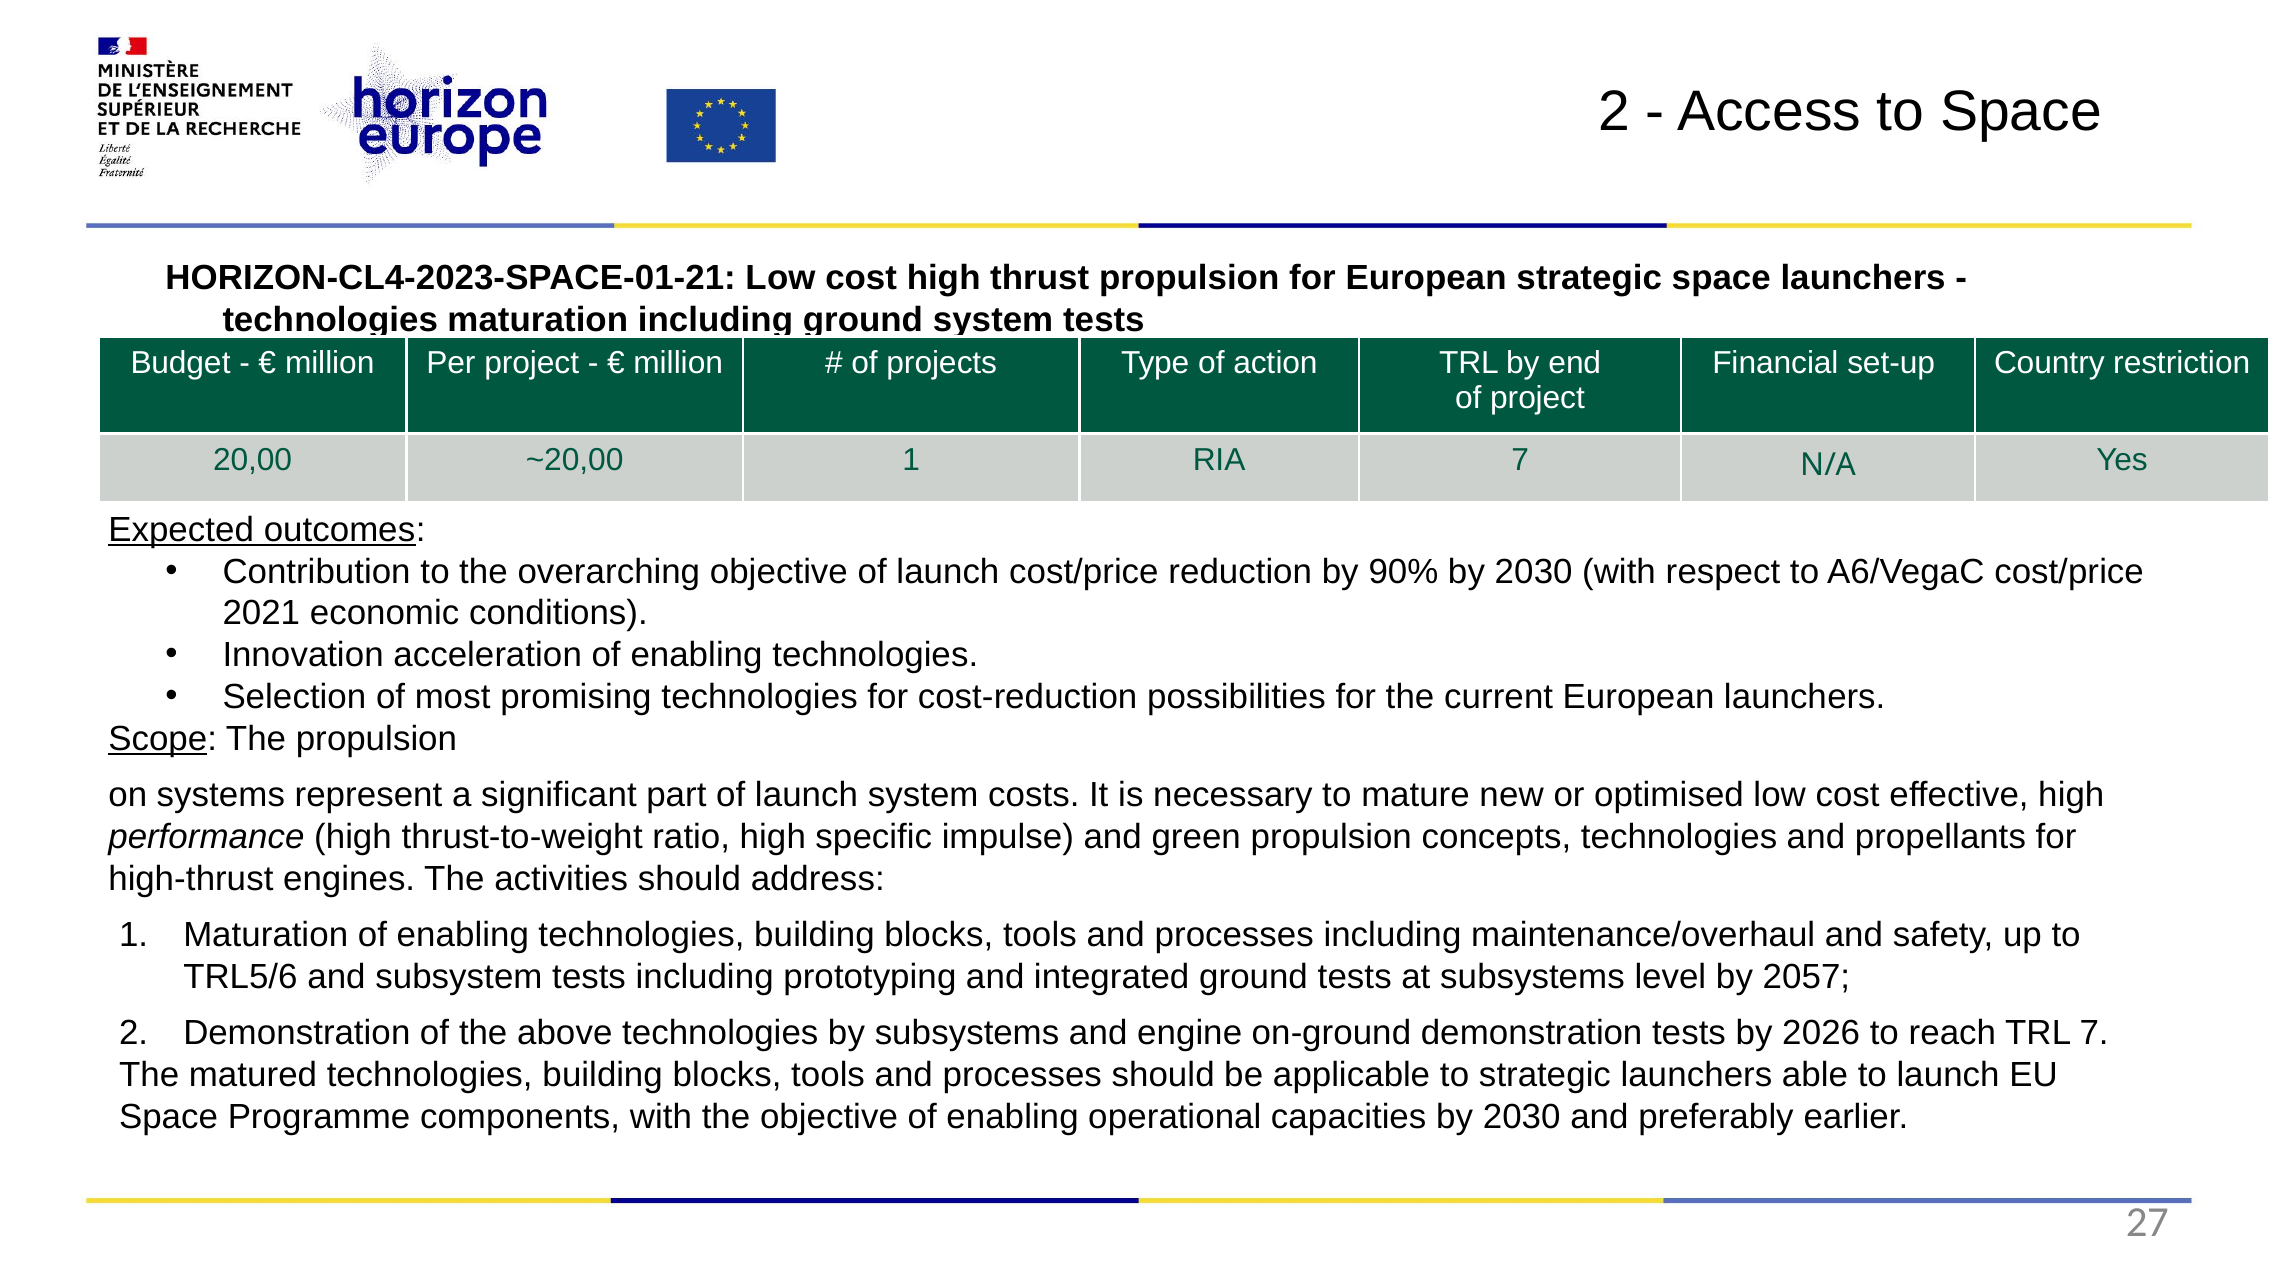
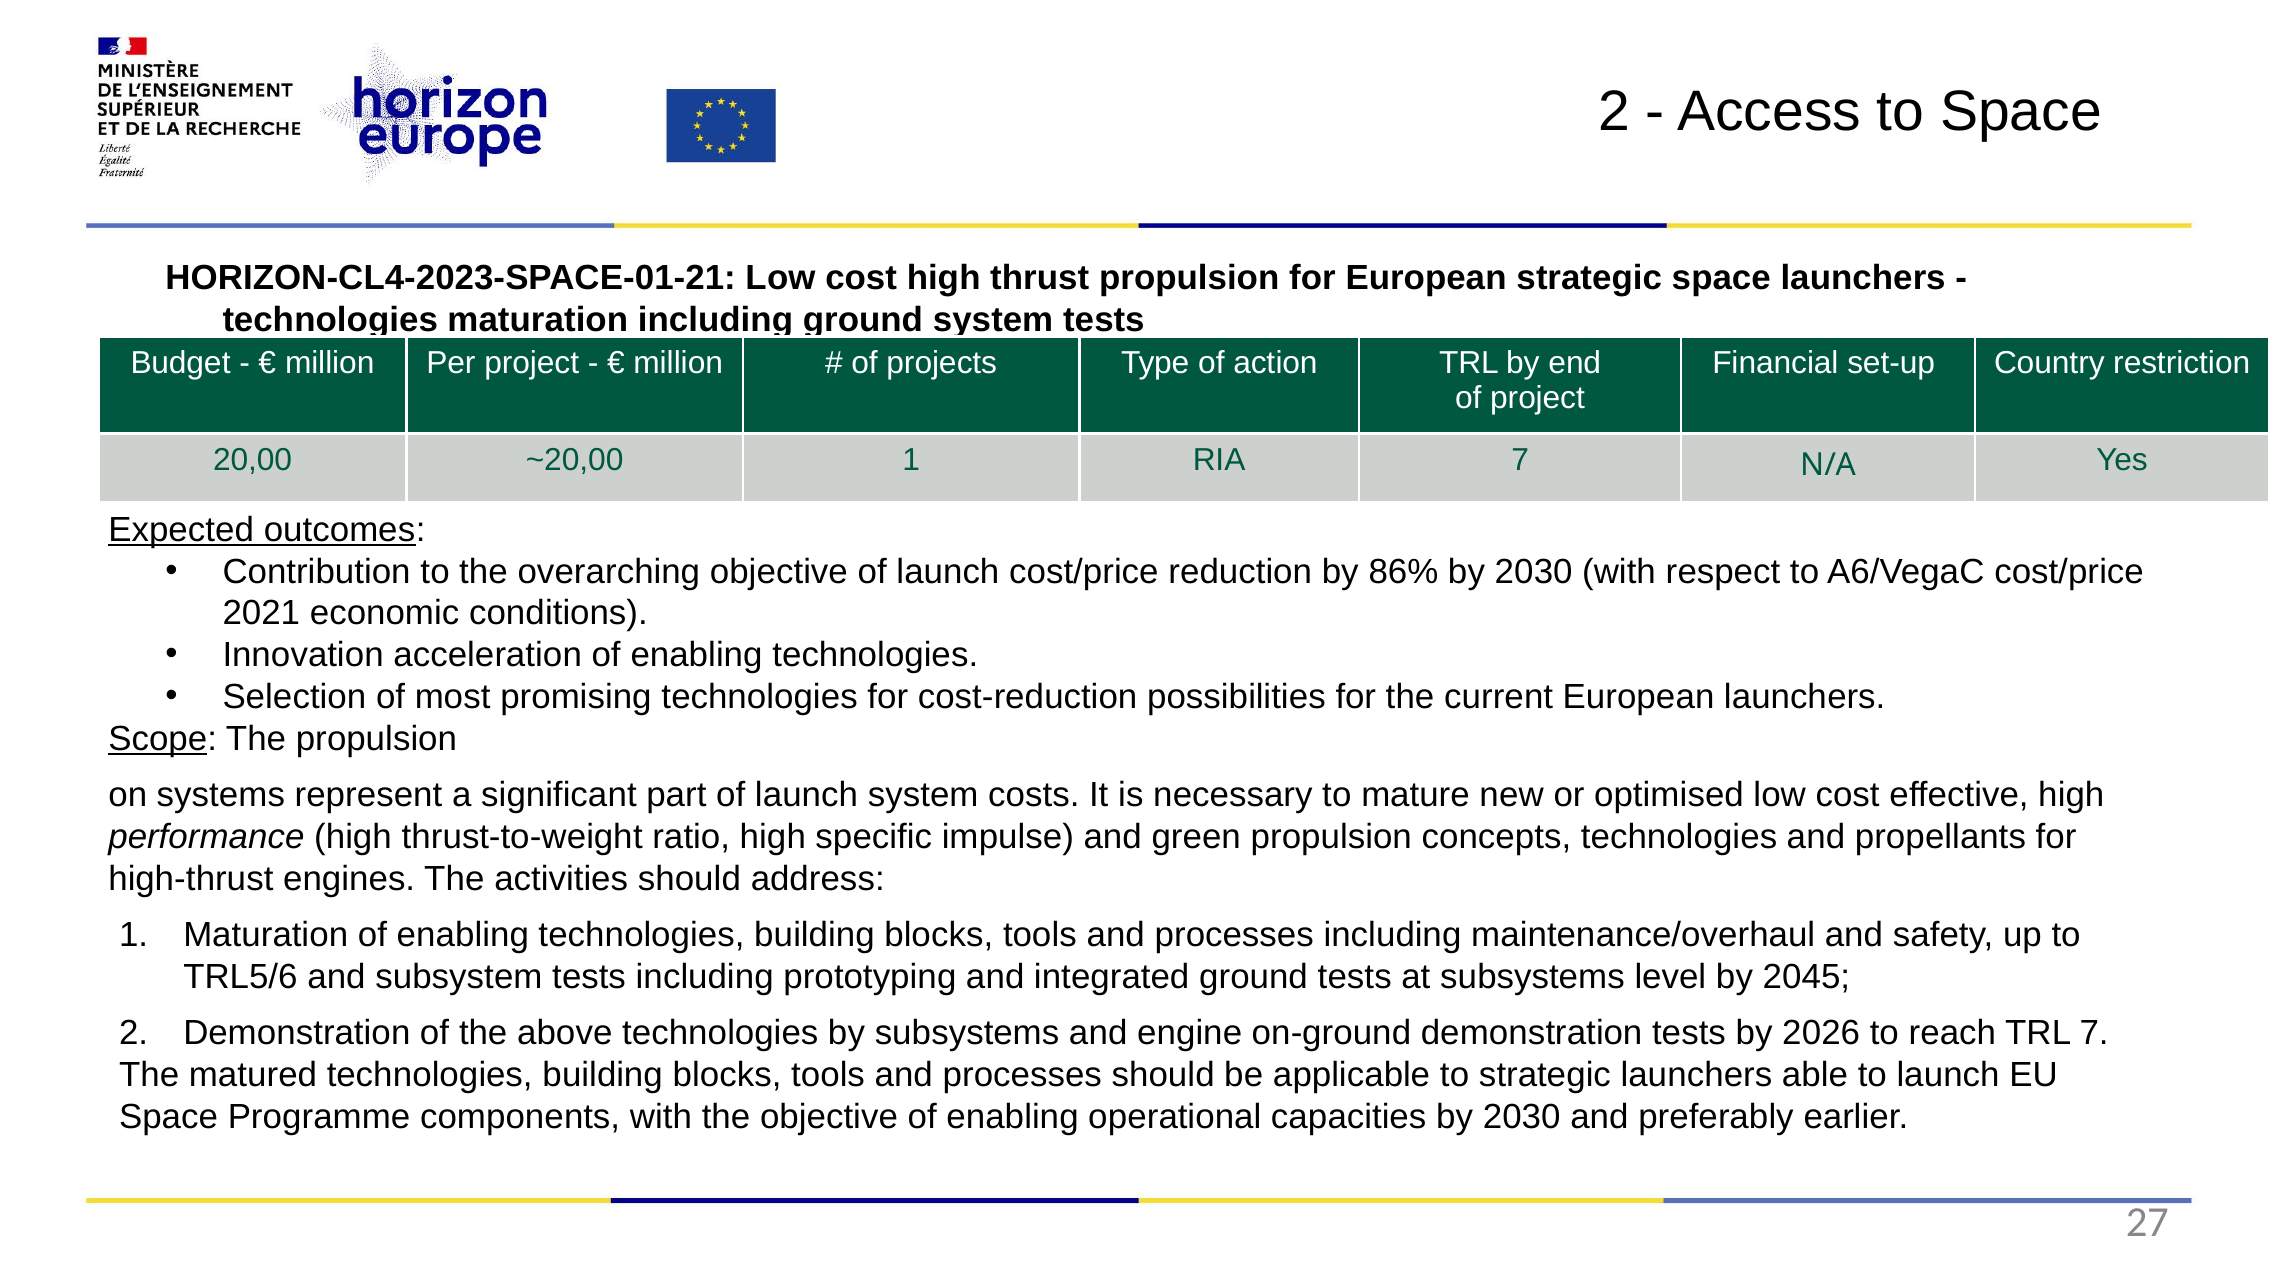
90%: 90% -> 86% (1403, 572)
2057: 2057 -> 2045 (1806, 977)
